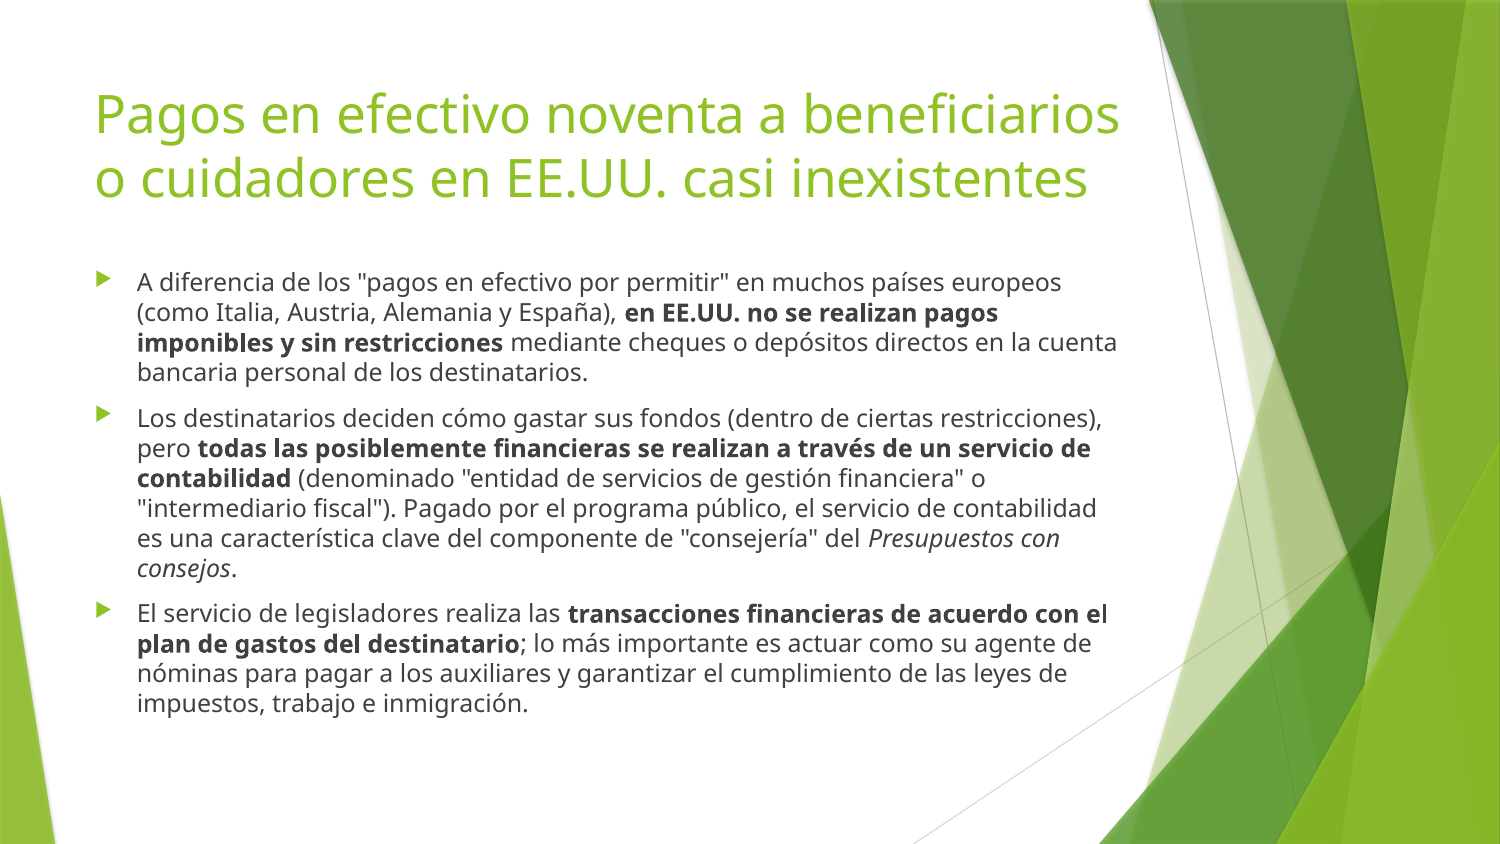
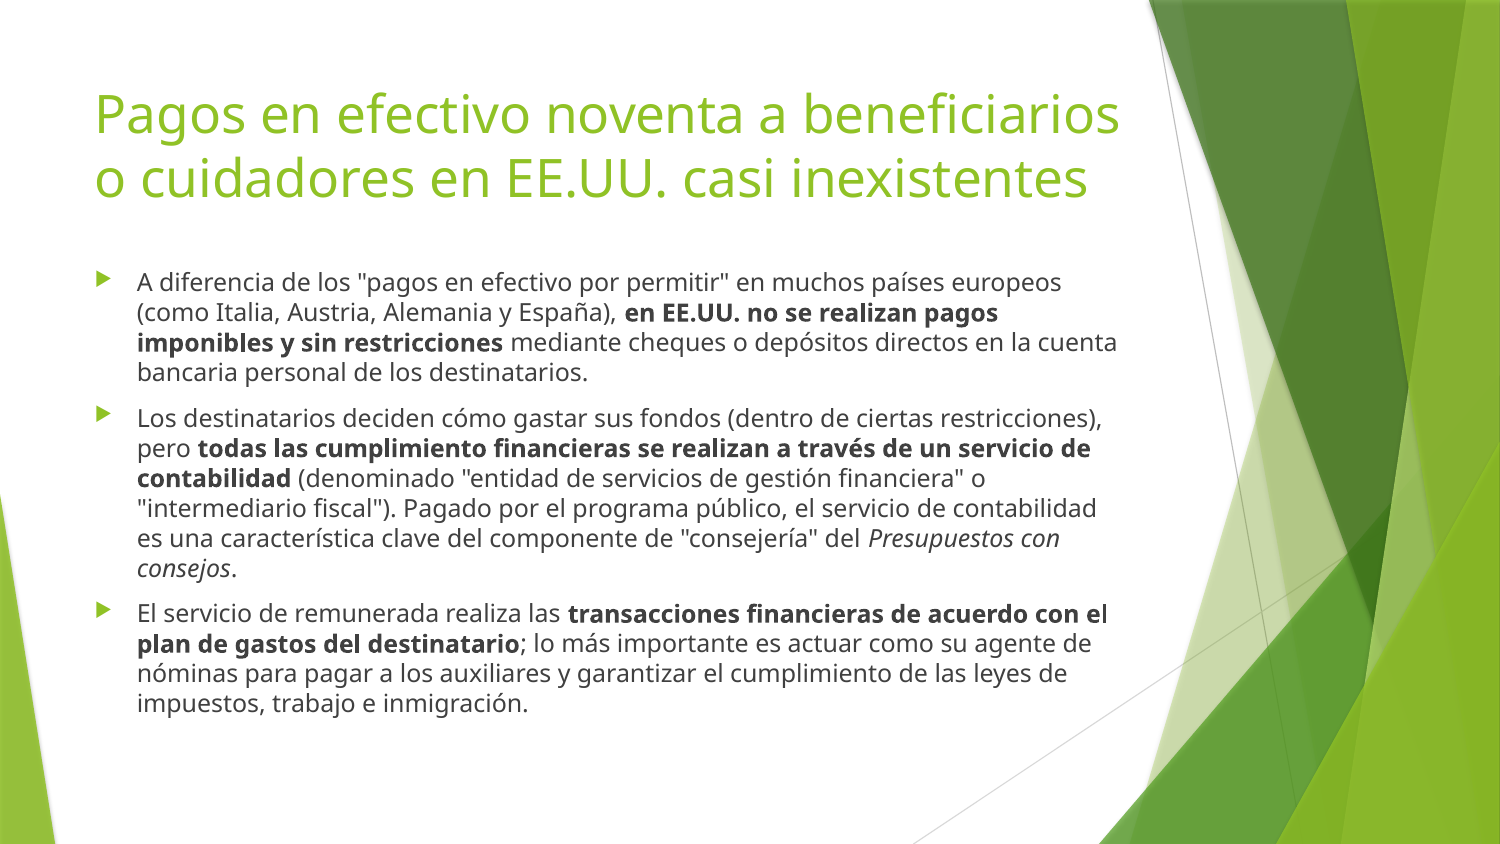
las posiblemente: posiblemente -> cumplimiento (401, 449)
legisladores: legisladores -> remunerada (367, 614)
